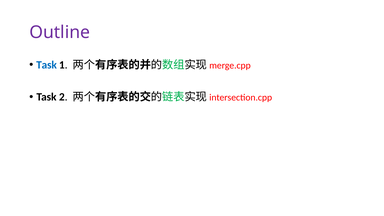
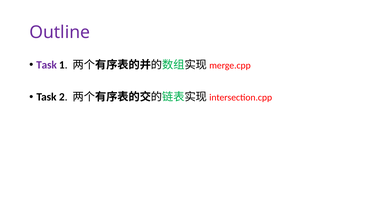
Task colour: blue -> purple (47, 65)
